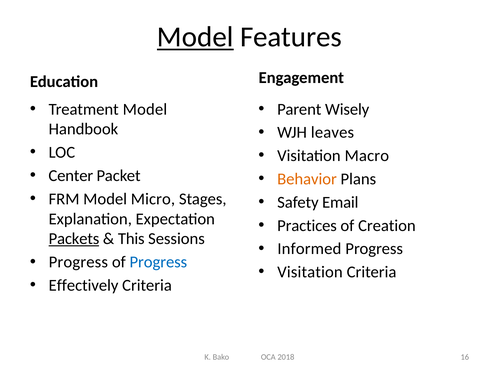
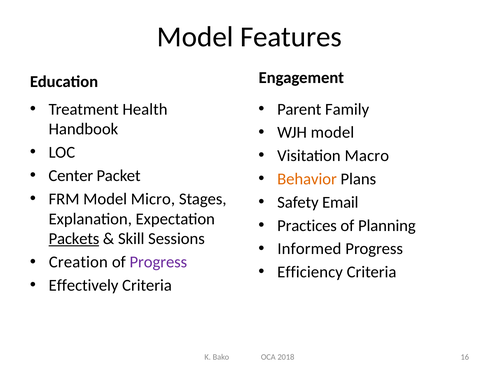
Model underline: present -> none (195, 37)
Treatment Model: Model -> Health (145, 109)
Wisely: Wisely -> Family (347, 109)
WJH leaves: leaves -> model (332, 133)
Creation: Creation -> Planning (387, 226)
This: This -> Skill (131, 239)
Progress: Progress -> Creation (78, 262)
Progress colour: blue -> purple (158, 262)
Visitation: Visitation -> Efficiency (310, 272)
